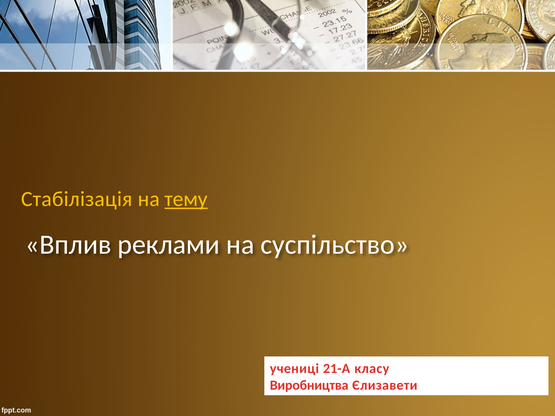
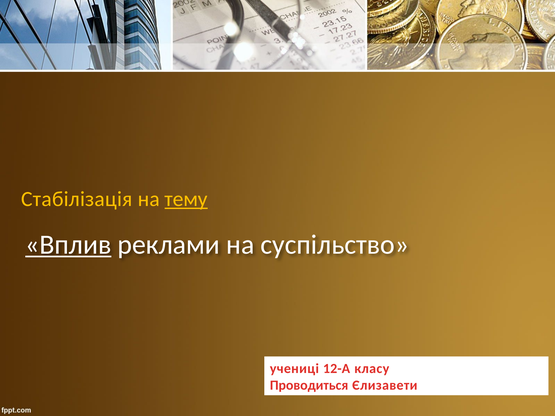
Вплив underline: none -> present (68, 245)
21-А: 21-А -> 12-А (337, 369)
Виробництва: Виробництва -> Проводиться (309, 385)
